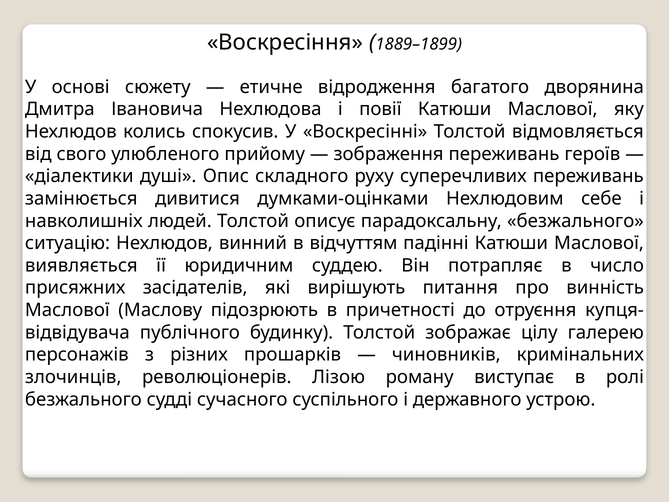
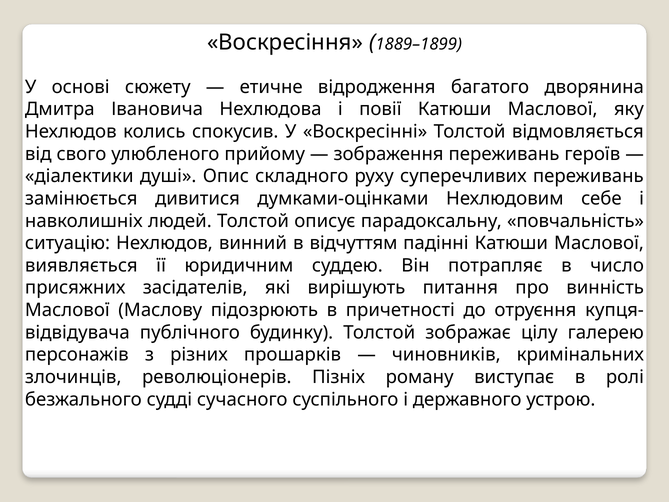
парадоксальну безжального: безжального -> повчальність (576, 221)
Лізою: Лізою -> Пізніх (339, 377)
